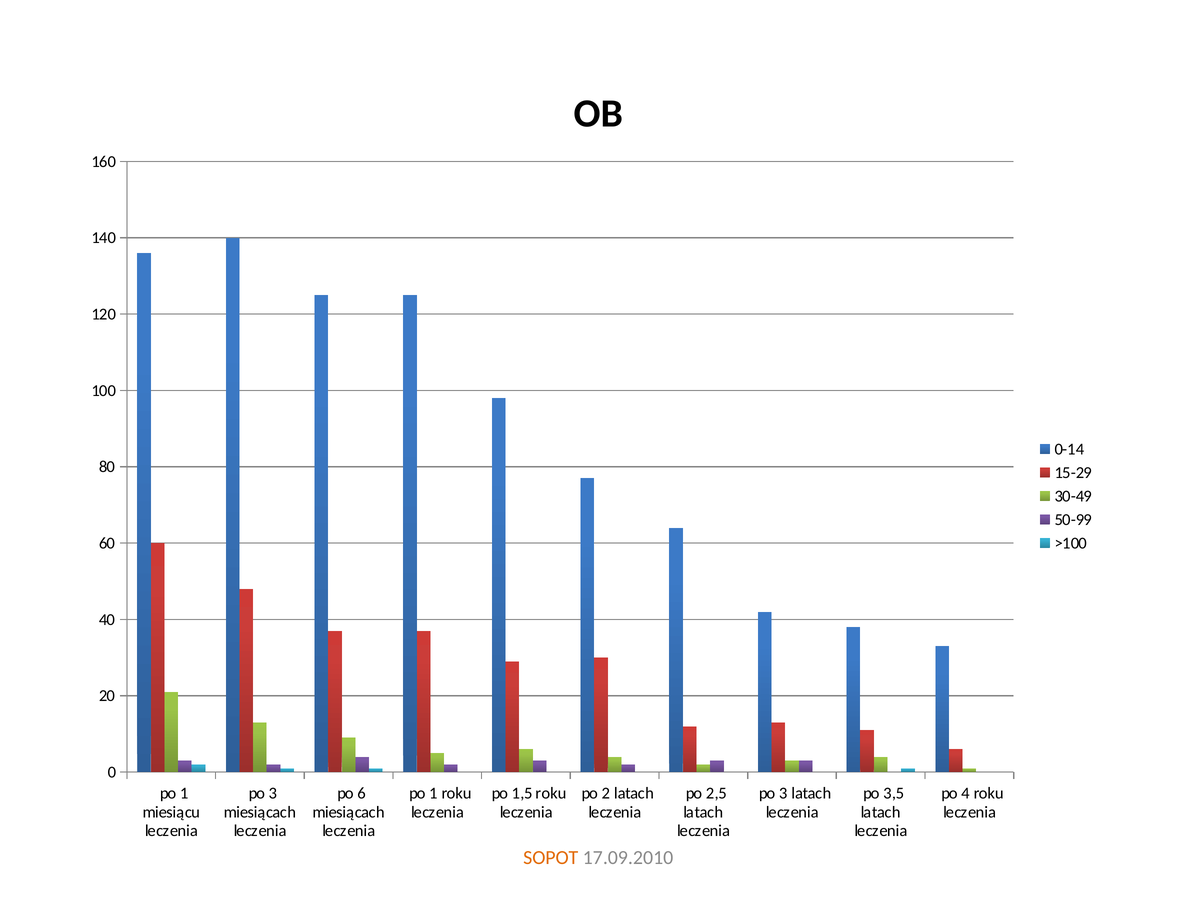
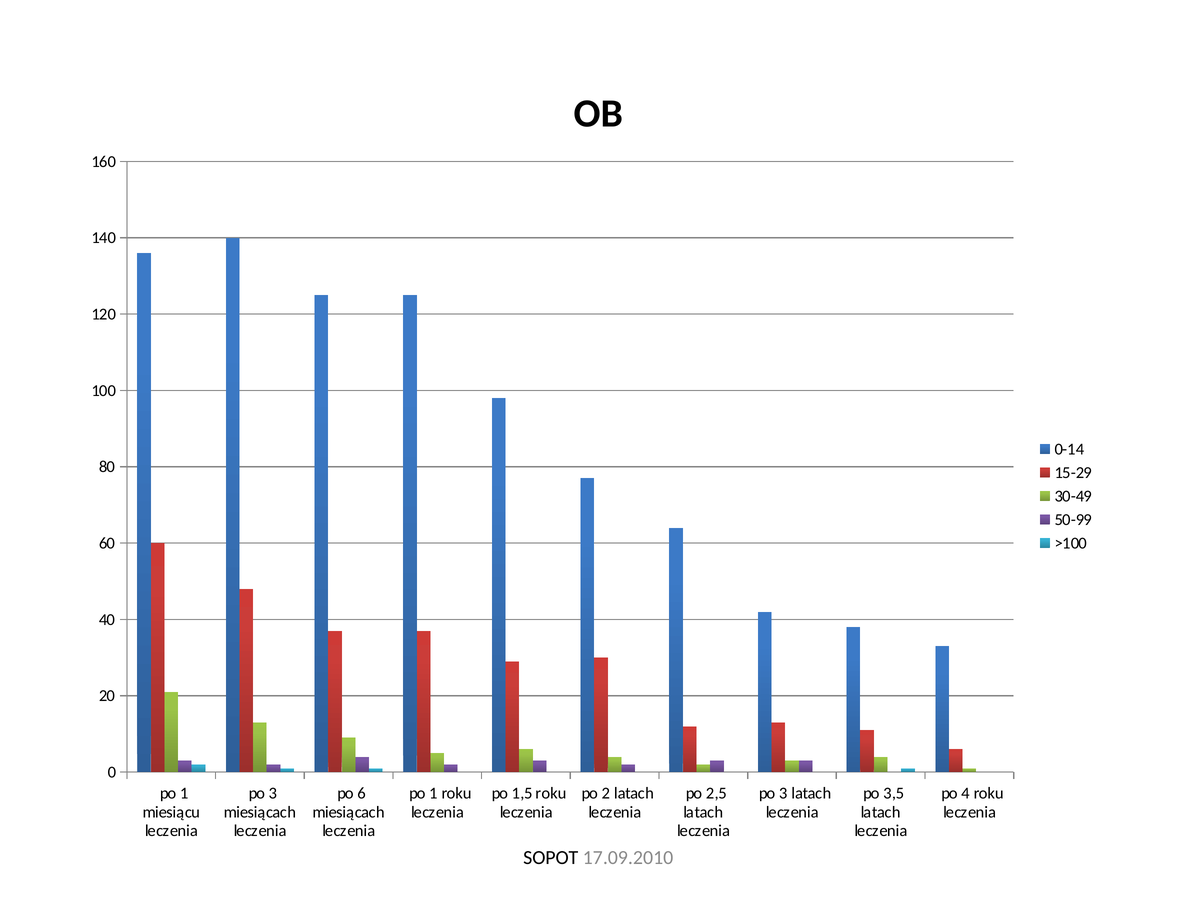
SOPOT colour: orange -> black (551, 857)
